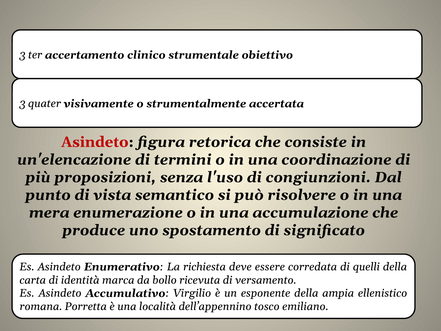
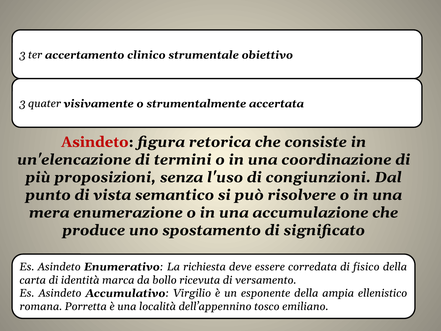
quelli: quelli -> fisico (366, 267)
